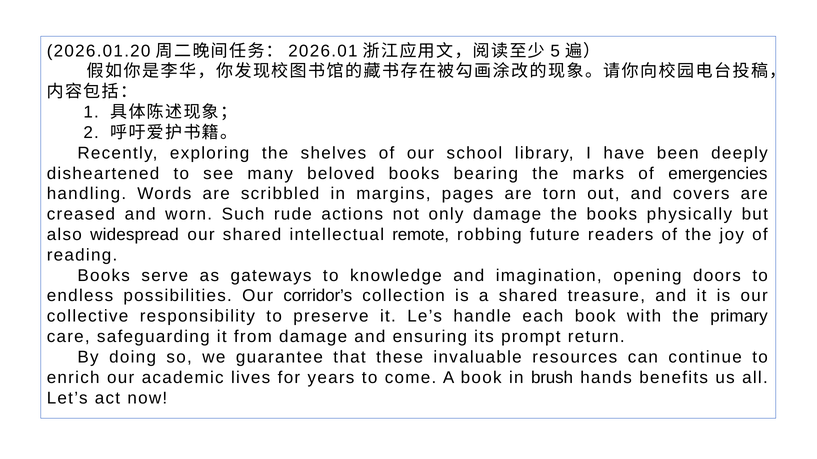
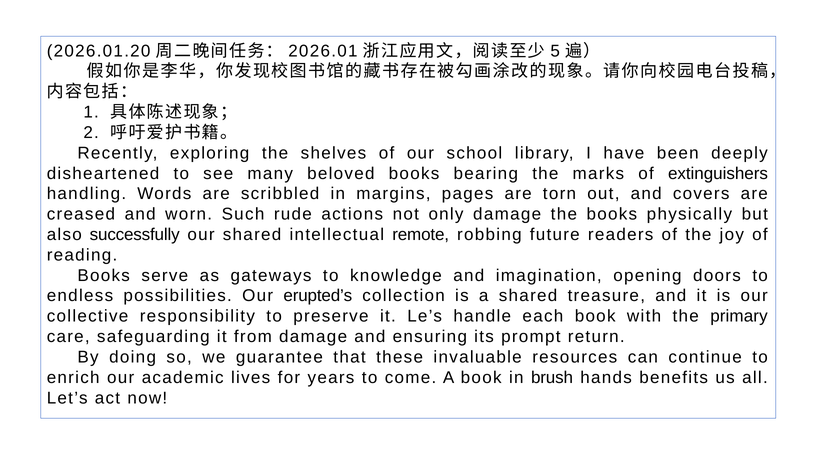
emergencies: emergencies -> extinguishers (718, 174)
widespread: widespread -> successfully (135, 235)
corridor’s: corridor’s -> erupted’s (318, 296)
